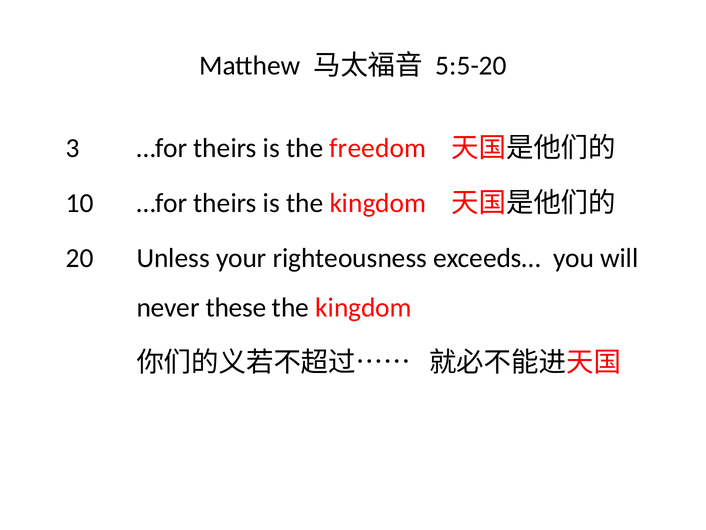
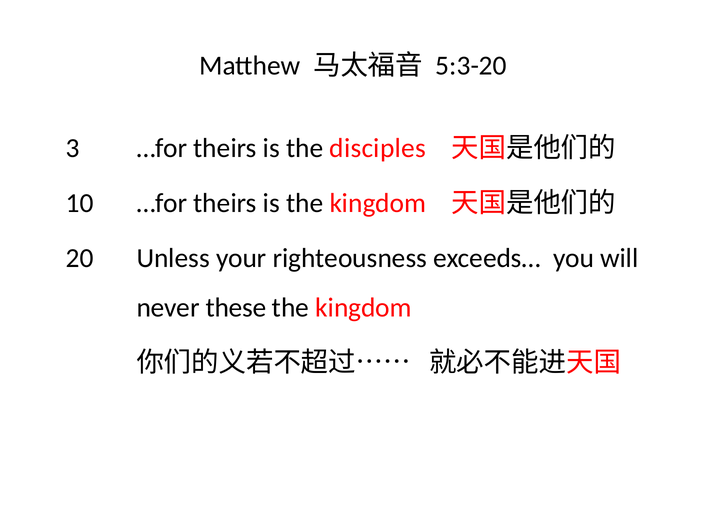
5:5-20: 5:5-20 -> 5:3-20 (471, 65)
freedom: freedom -> disciples (378, 148)
